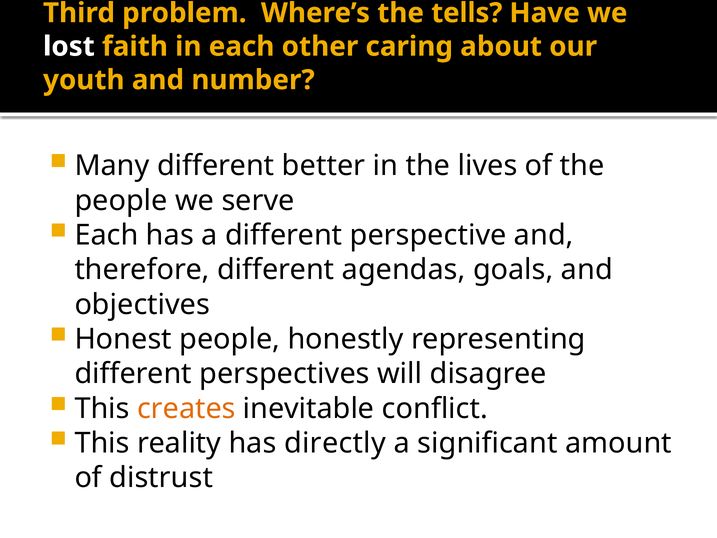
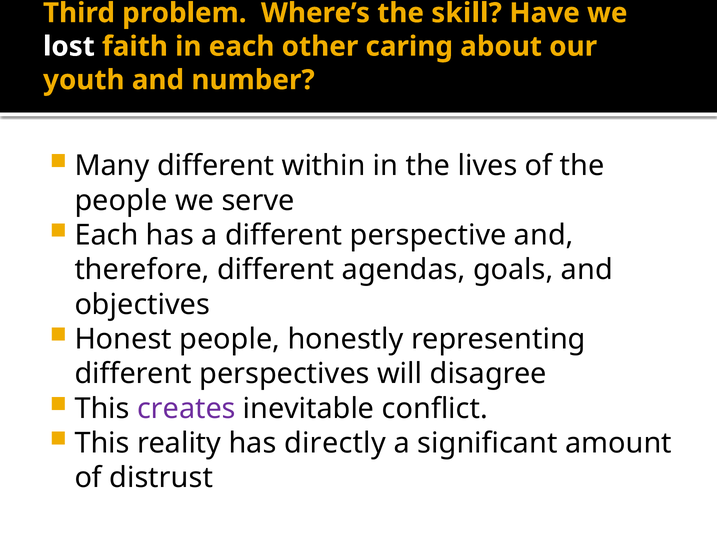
tells: tells -> skill (467, 13)
better: better -> within (324, 166)
creates colour: orange -> purple (186, 408)
